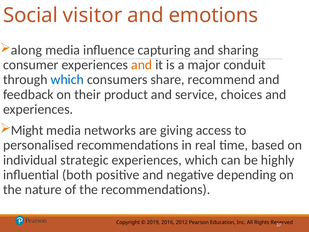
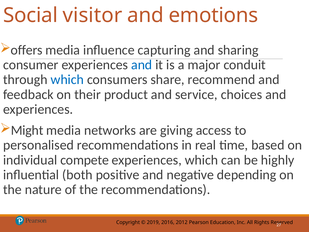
along: along -> offers (27, 50)
and colour: orange -> blue (142, 65)
strategic: strategic -> compete (85, 160)
